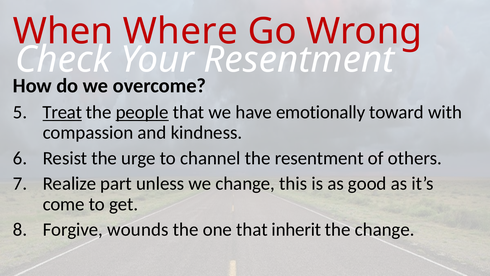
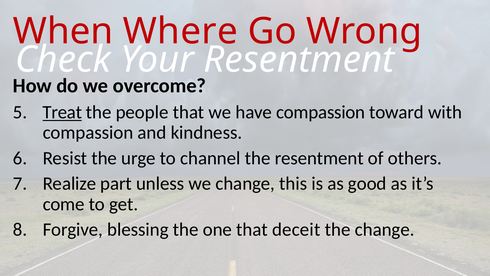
people underline: present -> none (142, 112)
have emotionally: emotionally -> compassion (321, 112)
wounds: wounds -> blessing (138, 229)
inherit: inherit -> deceit (296, 229)
